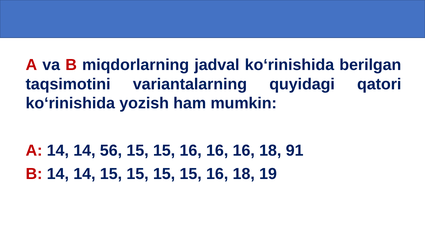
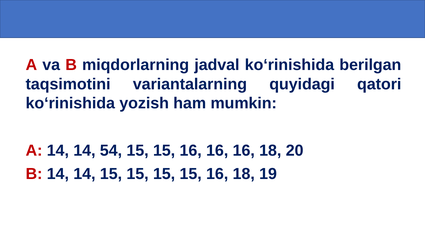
56: 56 -> 54 (111, 150)
91: 91 -> 20 (295, 150)
